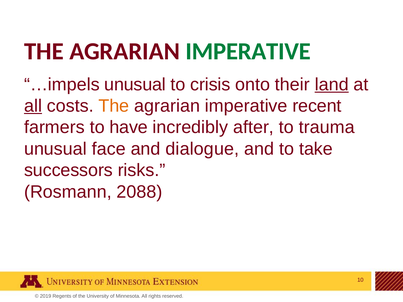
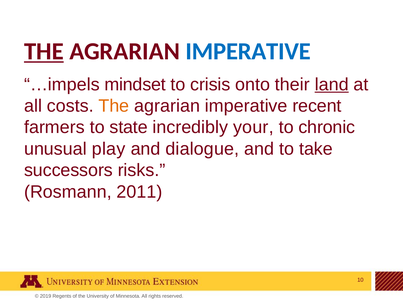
THE underline: none -> present (44, 51)
IMPERATIVE colour: green -> blue (248, 51)
…impels unusual: unusual -> mindset (135, 85)
all underline: present -> none (33, 106)
have: have -> state (129, 128)
after: after -> your (253, 128)
trauma: trauma -> chronic (327, 128)
face: face -> play (109, 149)
2088: 2088 -> 2011 (140, 192)
